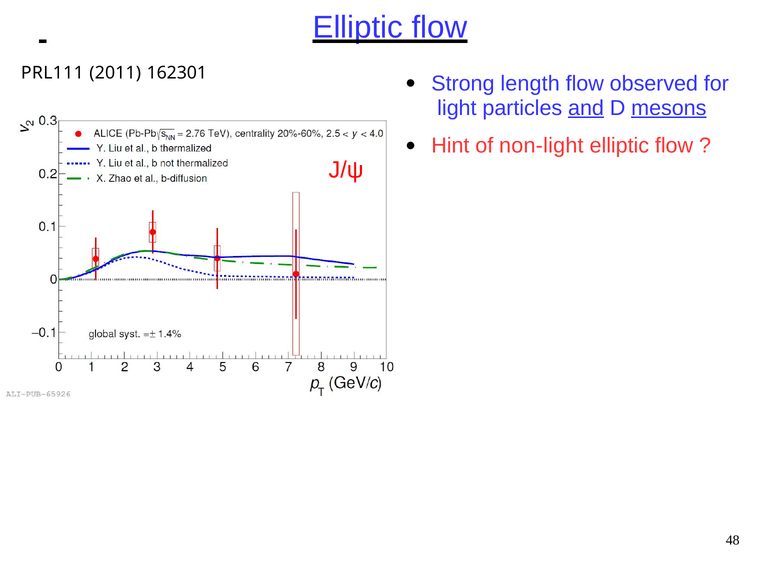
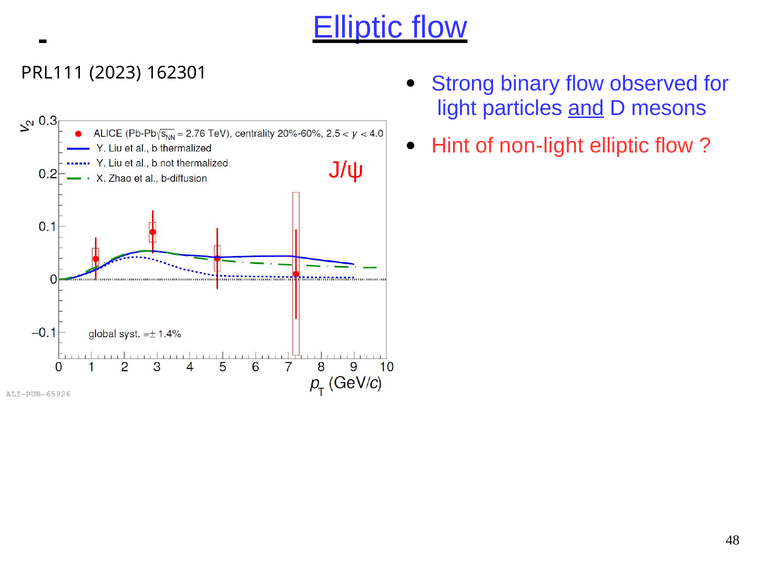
2011: 2011 -> 2023 (115, 73)
length: length -> binary (530, 84)
mesons underline: present -> none (669, 108)
